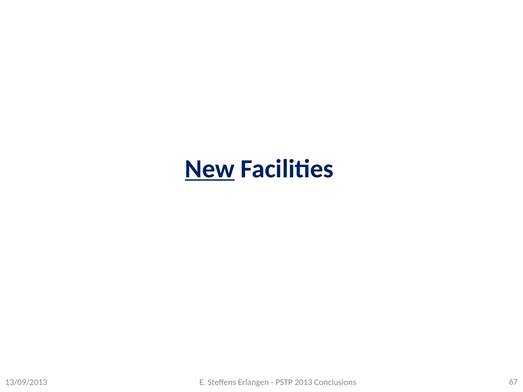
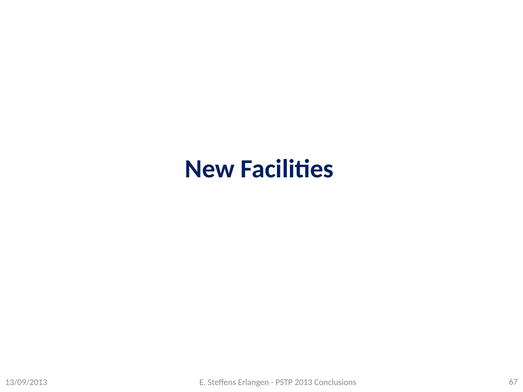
New underline: present -> none (210, 169)
